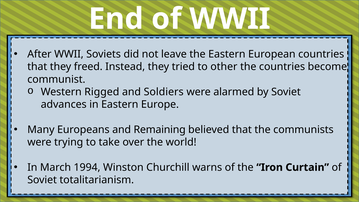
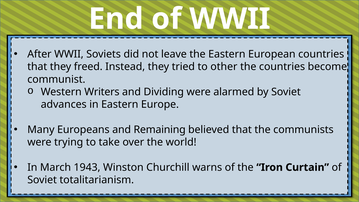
Rigged: Rigged -> Writers (102, 92)
Soldiers: Soldiers -> Dividing (164, 92)
1994: 1994 -> 1943 (87, 167)
